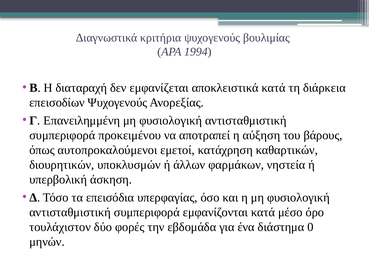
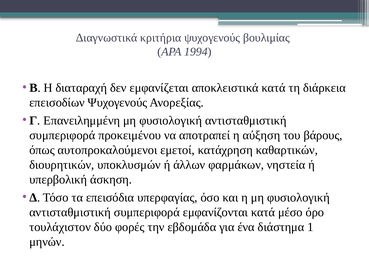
0: 0 -> 1 (310, 227)
